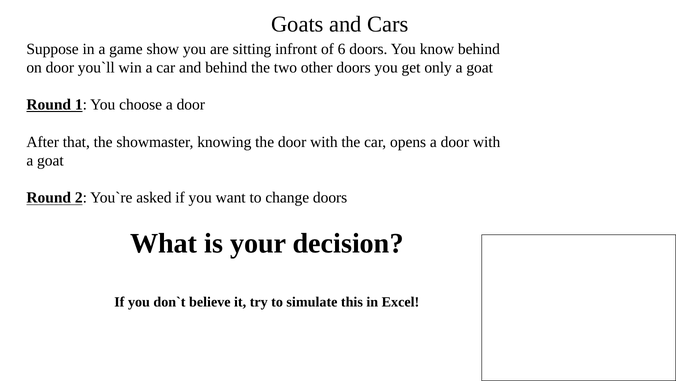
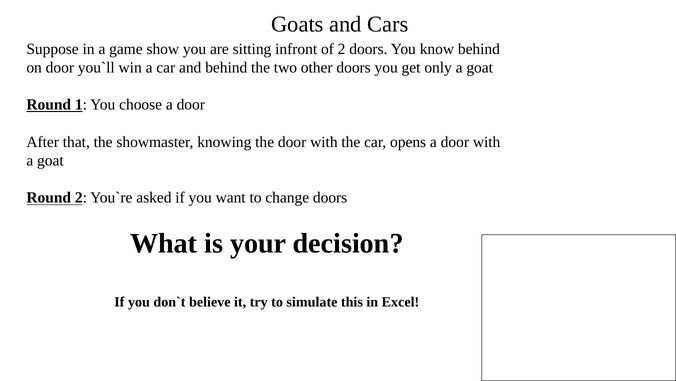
of 6: 6 -> 2 (342, 49)
